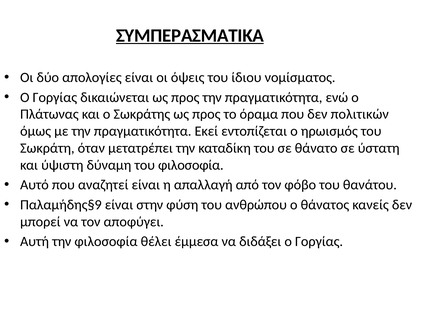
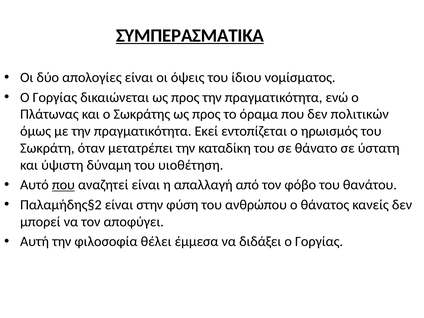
του φιλοσοφία: φιλοσοφία -> υιοθέτηση (191, 165)
που underline: none -> present (63, 185)
Παλαμήδης§9: Παλαμήδης§9 -> Παλαμήδης§2 (61, 205)
